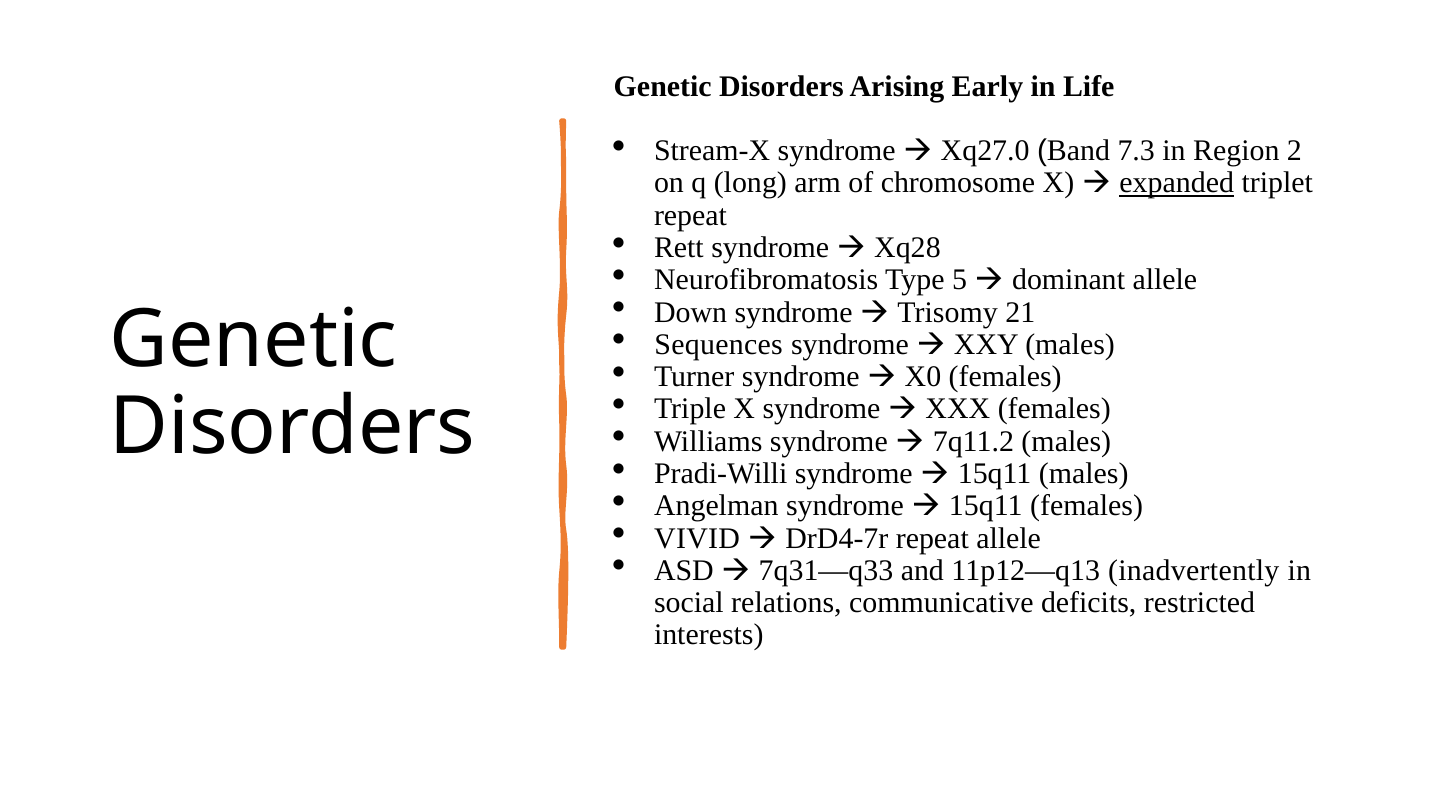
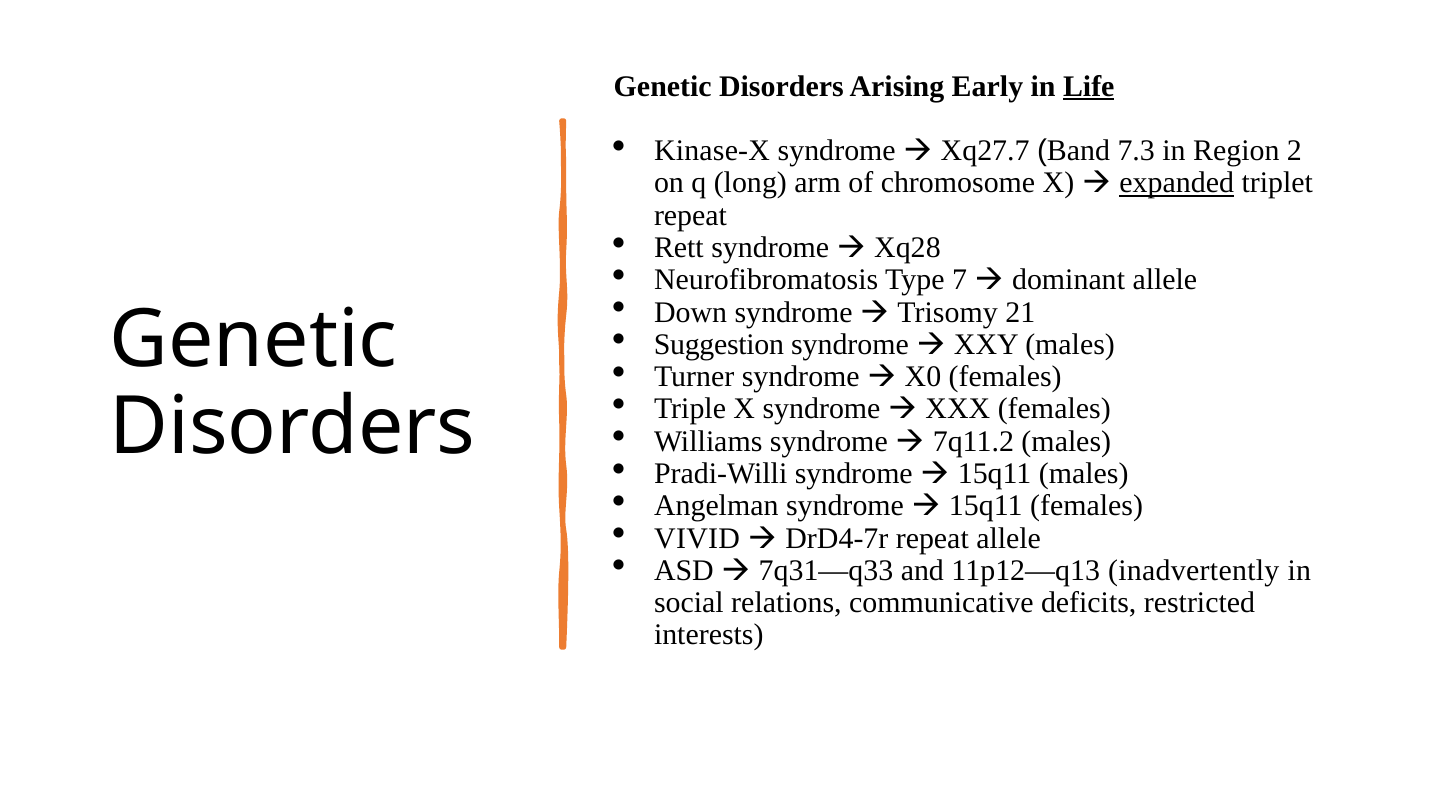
Life underline: none -> present (1089, 86)
Stream-X: Stream-X -> Kinase-X (712, 151)
Xq27.0: Xq27.0 -> Xq27.7 (985, 151)
5: 5 -> 7 (960, 280)
Sequences: Sequences -> Suggestion (719, 345)
